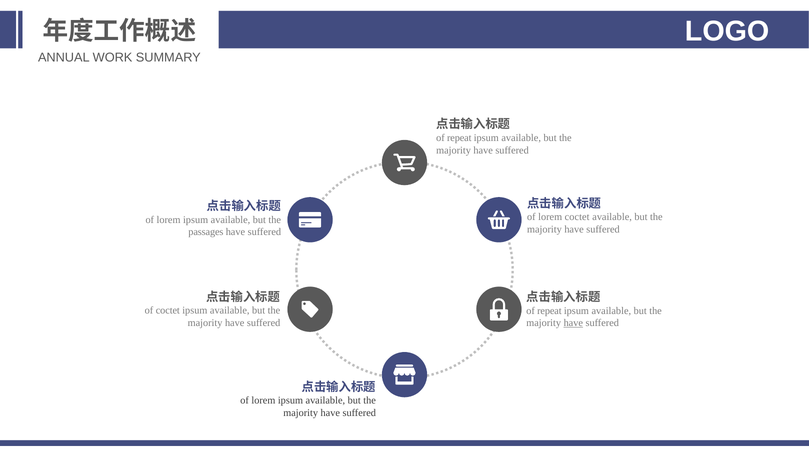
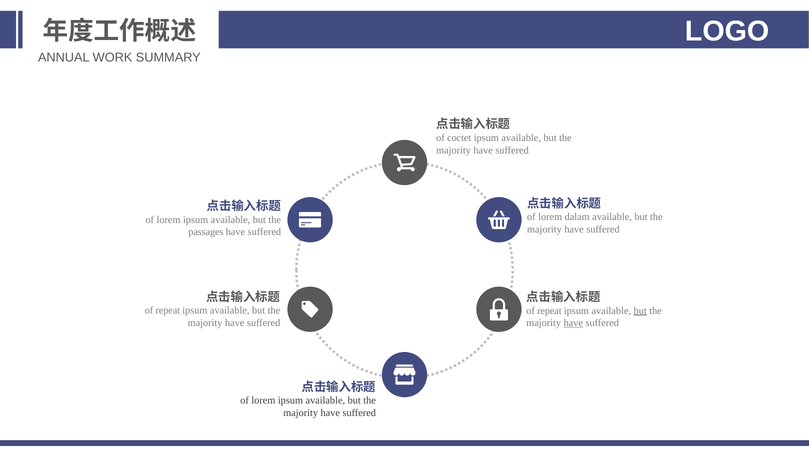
repeat: repeat -> coctet (459, 138)
lorem coctet: coctet -> dalam (577, 217)
coctet: coctet -> repeat (168, 310)
but underline: none -> present (640, 311)
